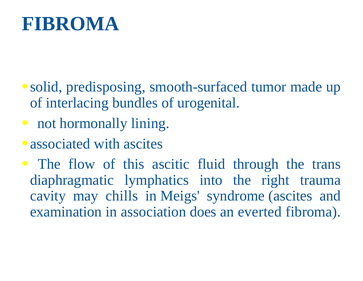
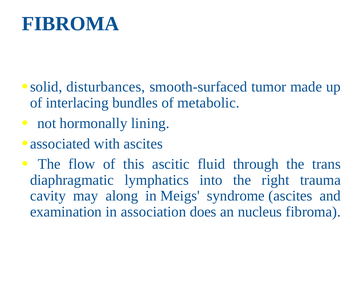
predisposing: predisposing -> disturbances (106, 87)
urogenital: urogenital -> metabolic (209, 103)
chills: chills -> along (122, 196)
everted: everted -> nucleus (260, 211)
